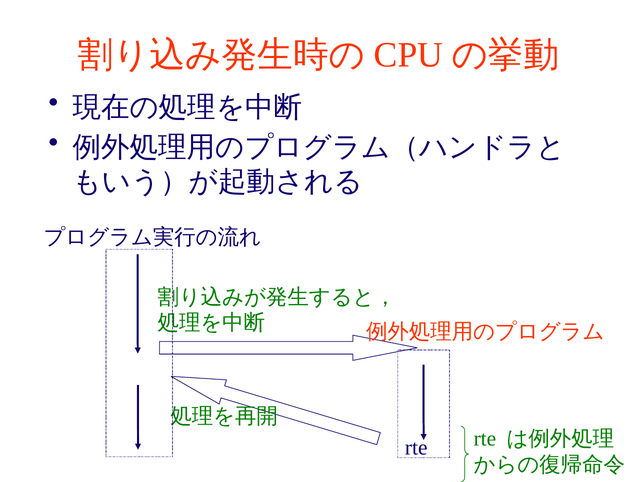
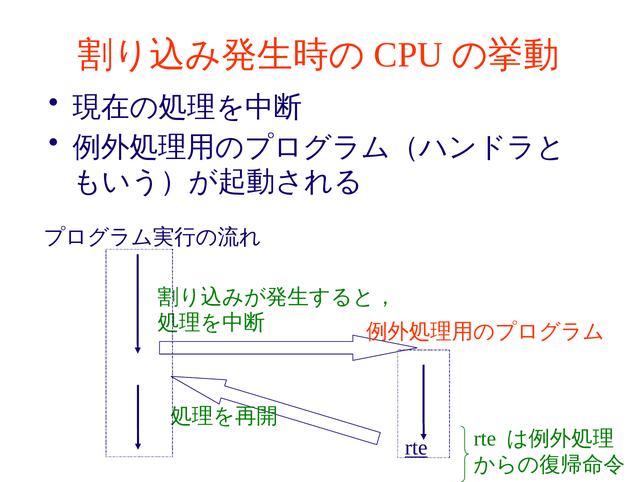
rte underline: none -> present (416, 447)
